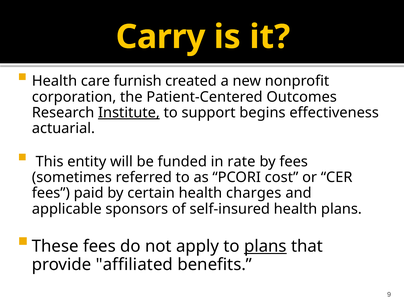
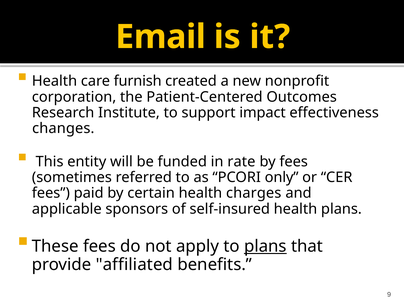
Carry: Carry -> Email (161, 37)
Institute underline: present -> none (129, 113)
begins: begins -> impact (263, 113)
actuarial: actuarial -> changes (63, 128)
cost: cost -> only (282, 177)
